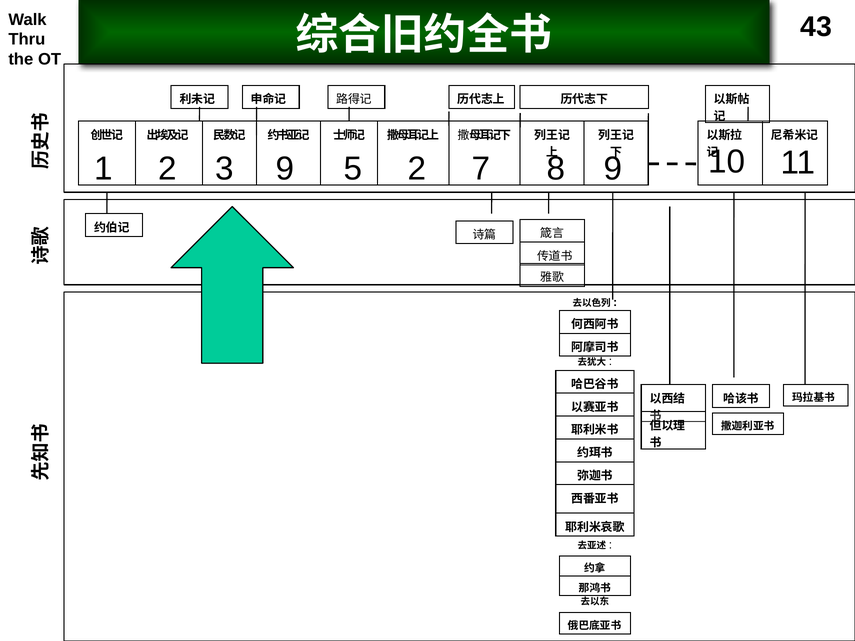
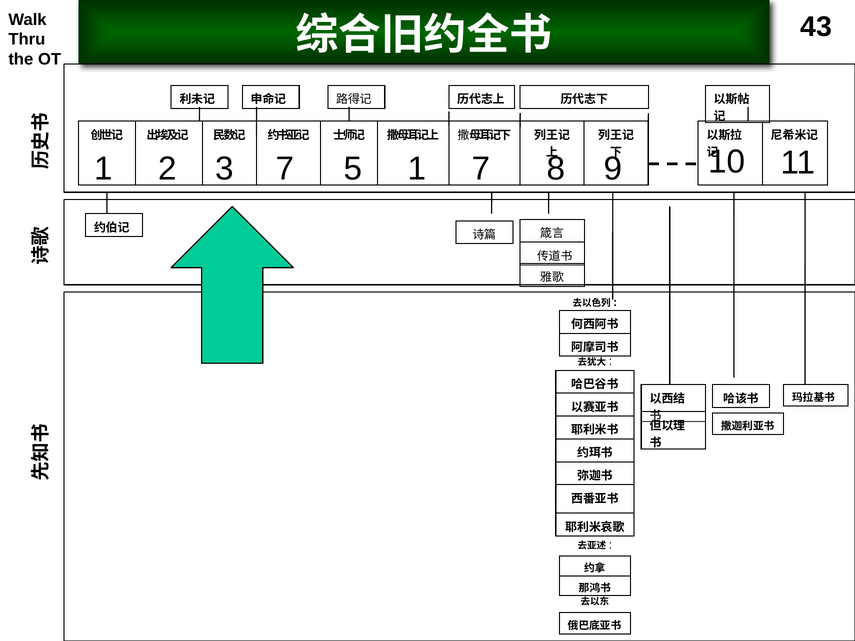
3 9: 9 -> 7 (285, 169)
5 2: 2 -> 1 (417, 169)
